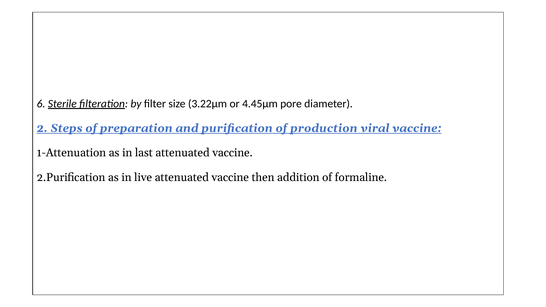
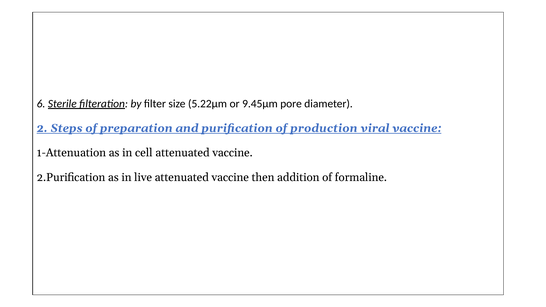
3.22µm: 3.22µm -> 5.22µm (208, 104)
4.45µm: 4.45µm -> 9.45µm (260, 104)
last: last -> cell (144, 153)
